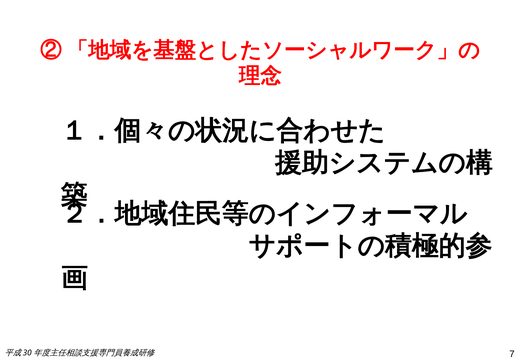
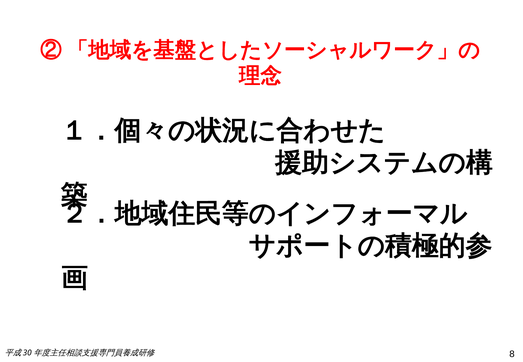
7: 7 -> 8 (512, 354)
